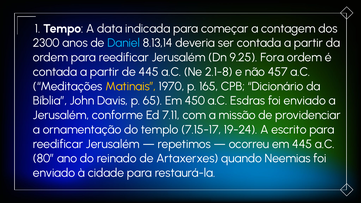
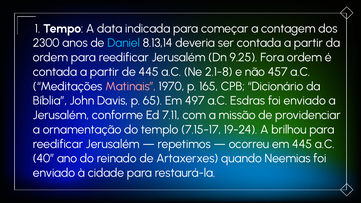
Matinais colour: yellow -> pink (131, 86)
450: 450 -> 497 (195, 101)
escrito: escrito -> brilhou (289, 130)
80: 80 -> 40 (44, 159)
